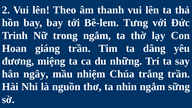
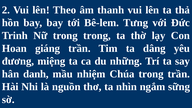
trong ngắm: ngắm -> trong (97, 36)
ngây: ngây -> danh (36, 74)
Chúa trắng: trắng -> trong (151, 74)
